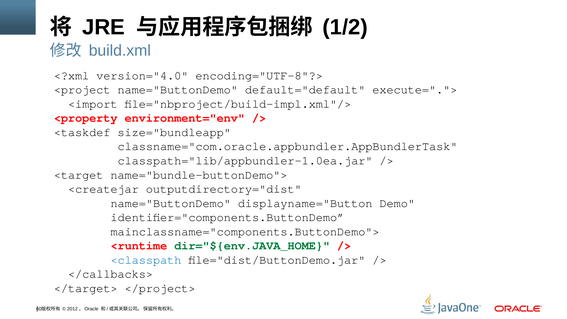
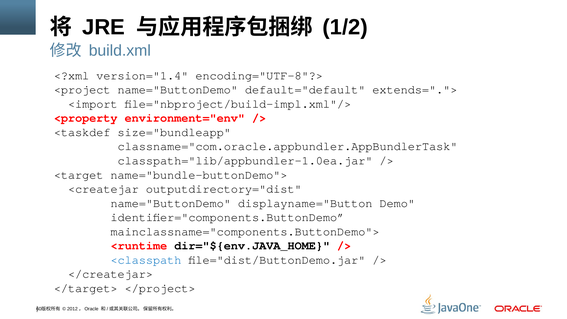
version="4.0: version="4.0 -> version="1.4 (142, 76)
execute=".">: execute="."> -> extends="."> (415, 90)
dir="${env.JAVA_HOME colour: green -> black (252, 246)
</callbacks>: </callbacks> -> </createjar> (111, 274)
